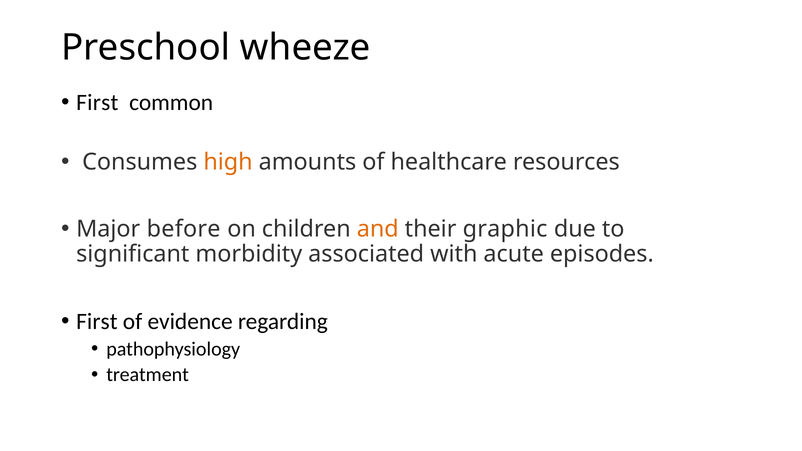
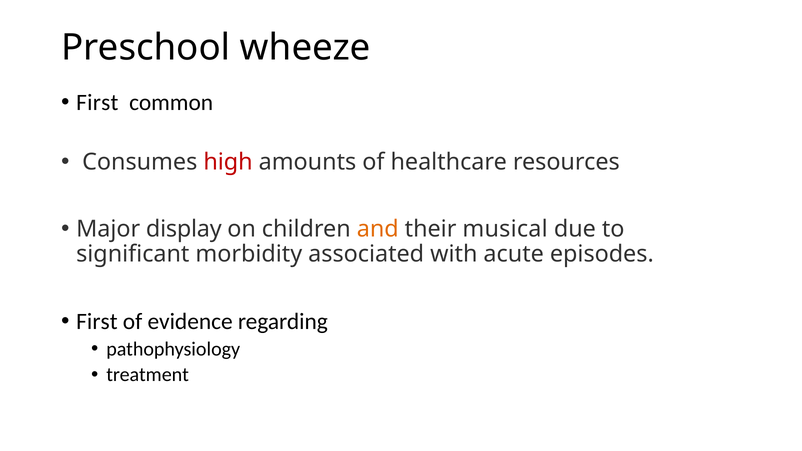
high colour: orange -> red (228, 162)
before: before -> display (184, 229)
graphic: graphic -> musical (505, 229)
